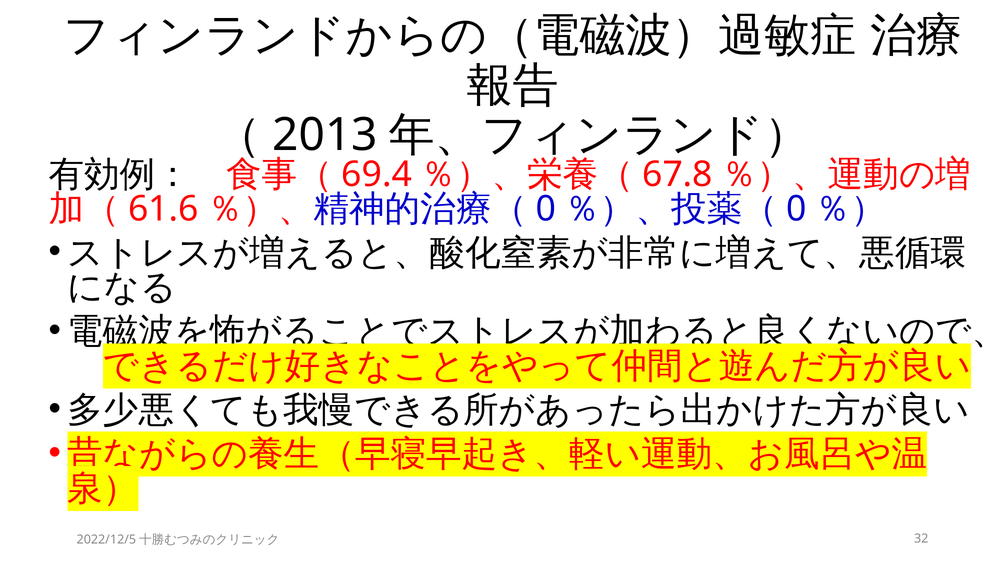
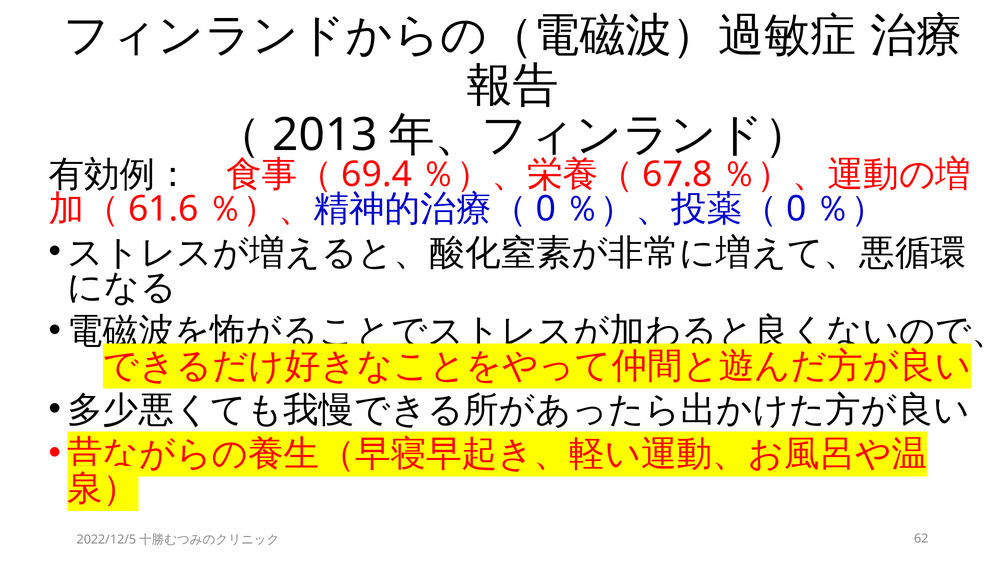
32: 32 -> 62 (921, 539)
